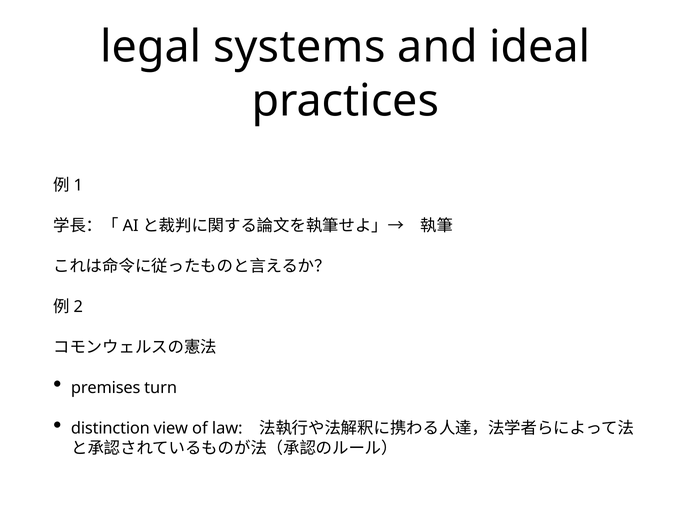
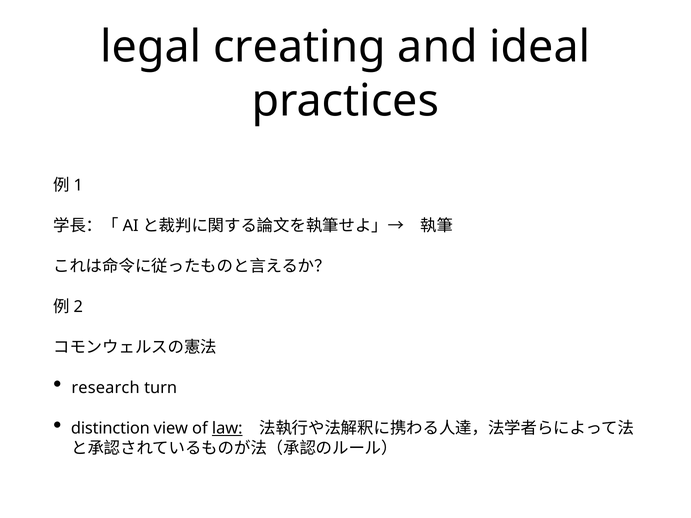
systems: systems -> creating (299, 47)
premises: premises -> research (106, 388)
law underline: none -> present (227, 429)
